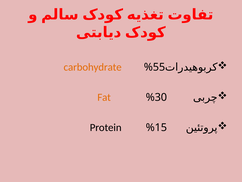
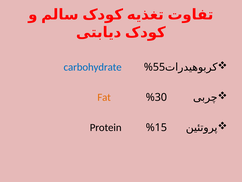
carbohydrate colour: orange -> blue (93, 67)
